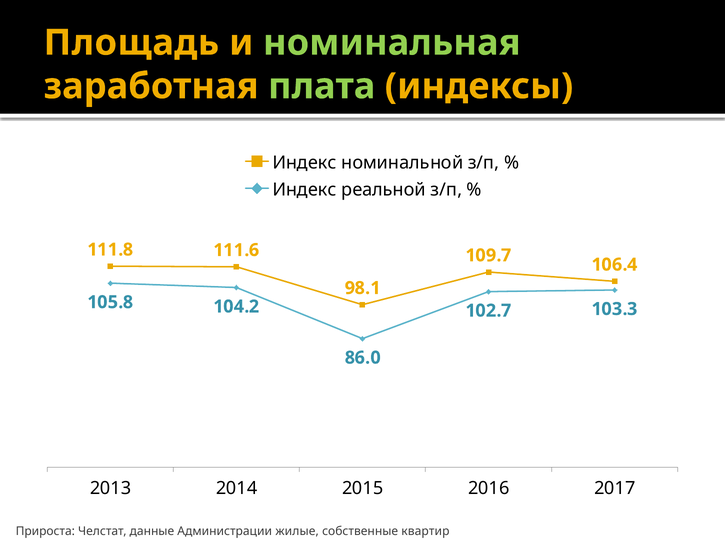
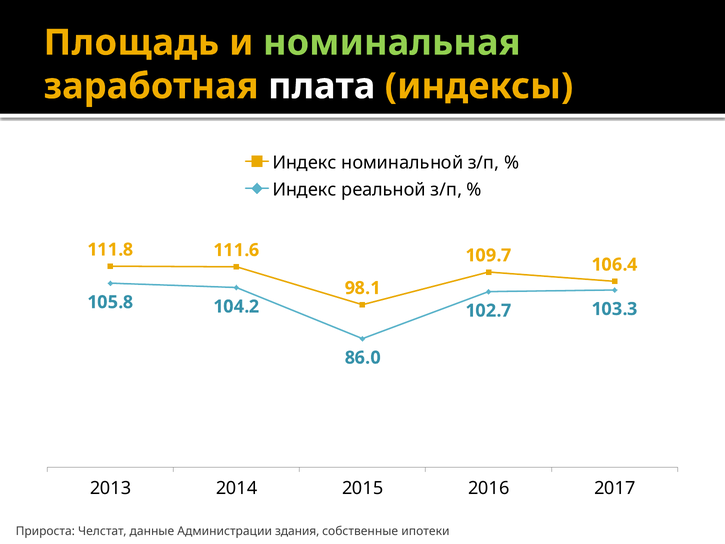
плата colour: light green -> white (322, 86)
жилые: жилые -> здания (297, 531)
квартир: квартир -> ипотеки (425, 531)
